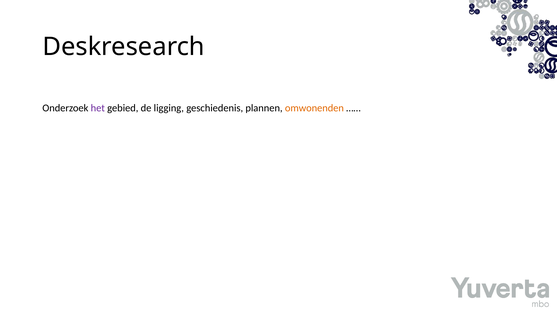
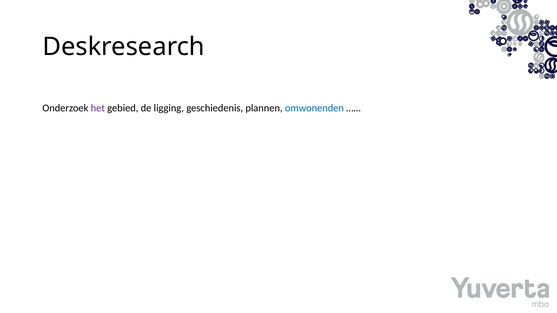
omwonenden colour: orange -> blue (314, 108)
